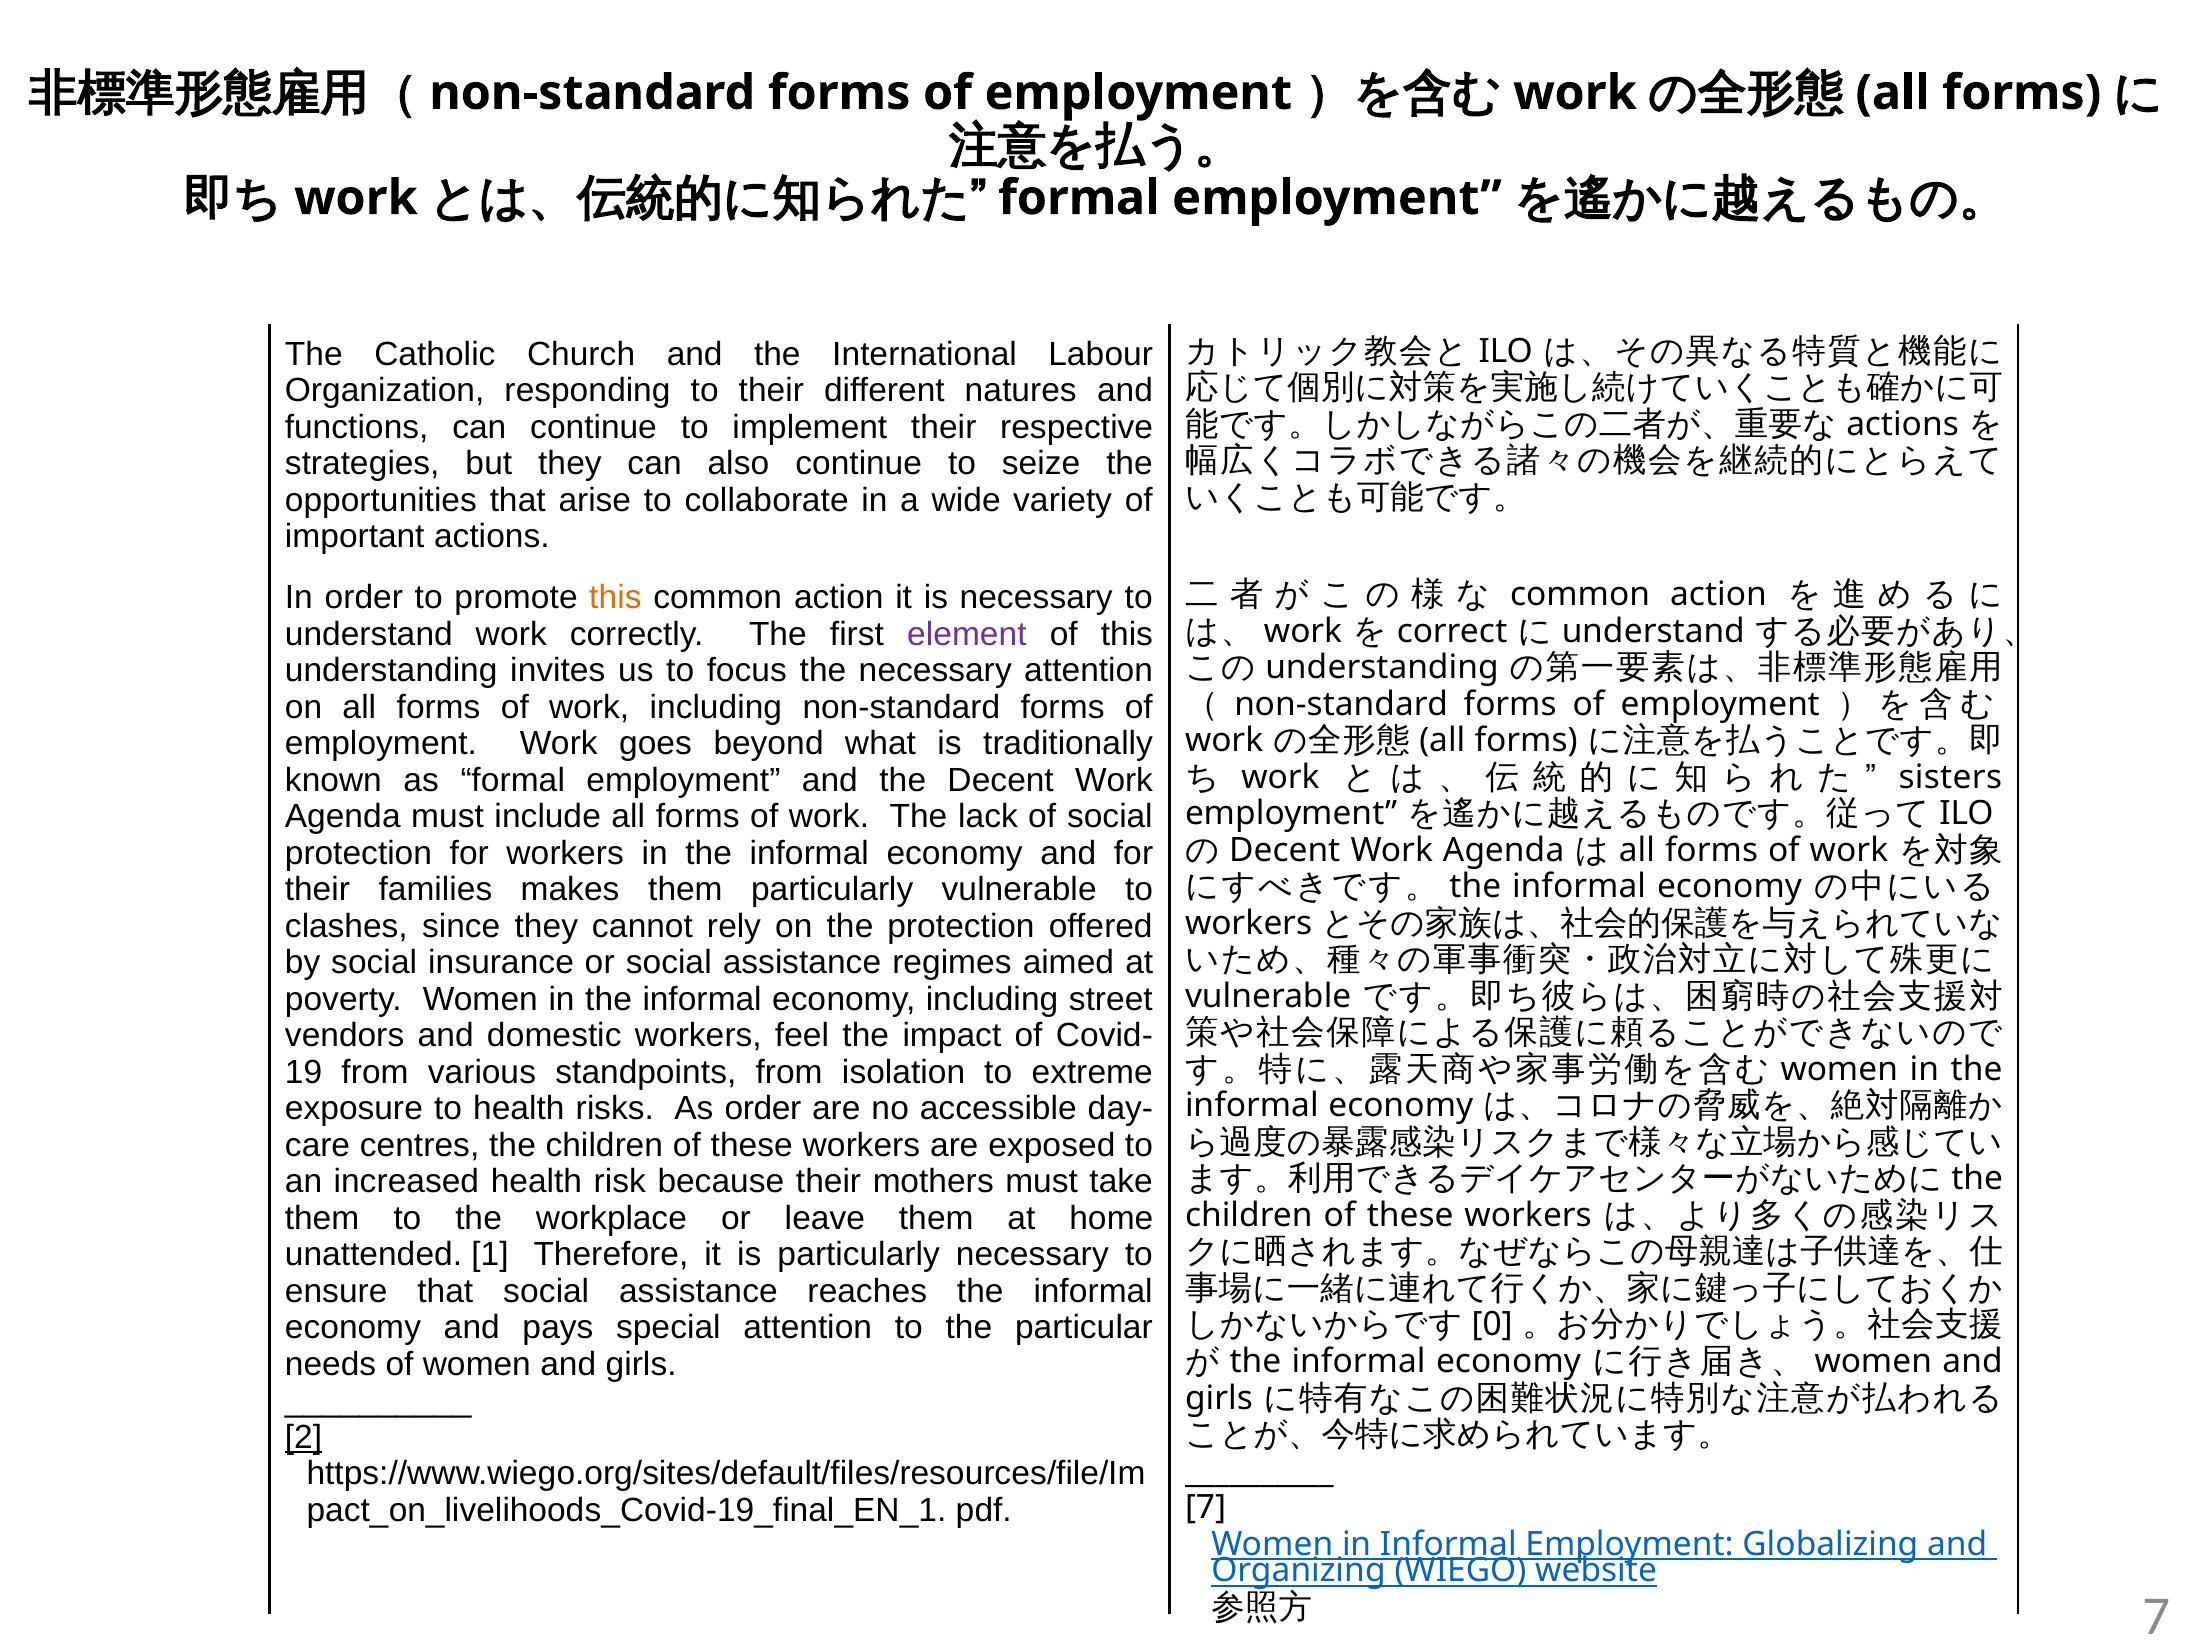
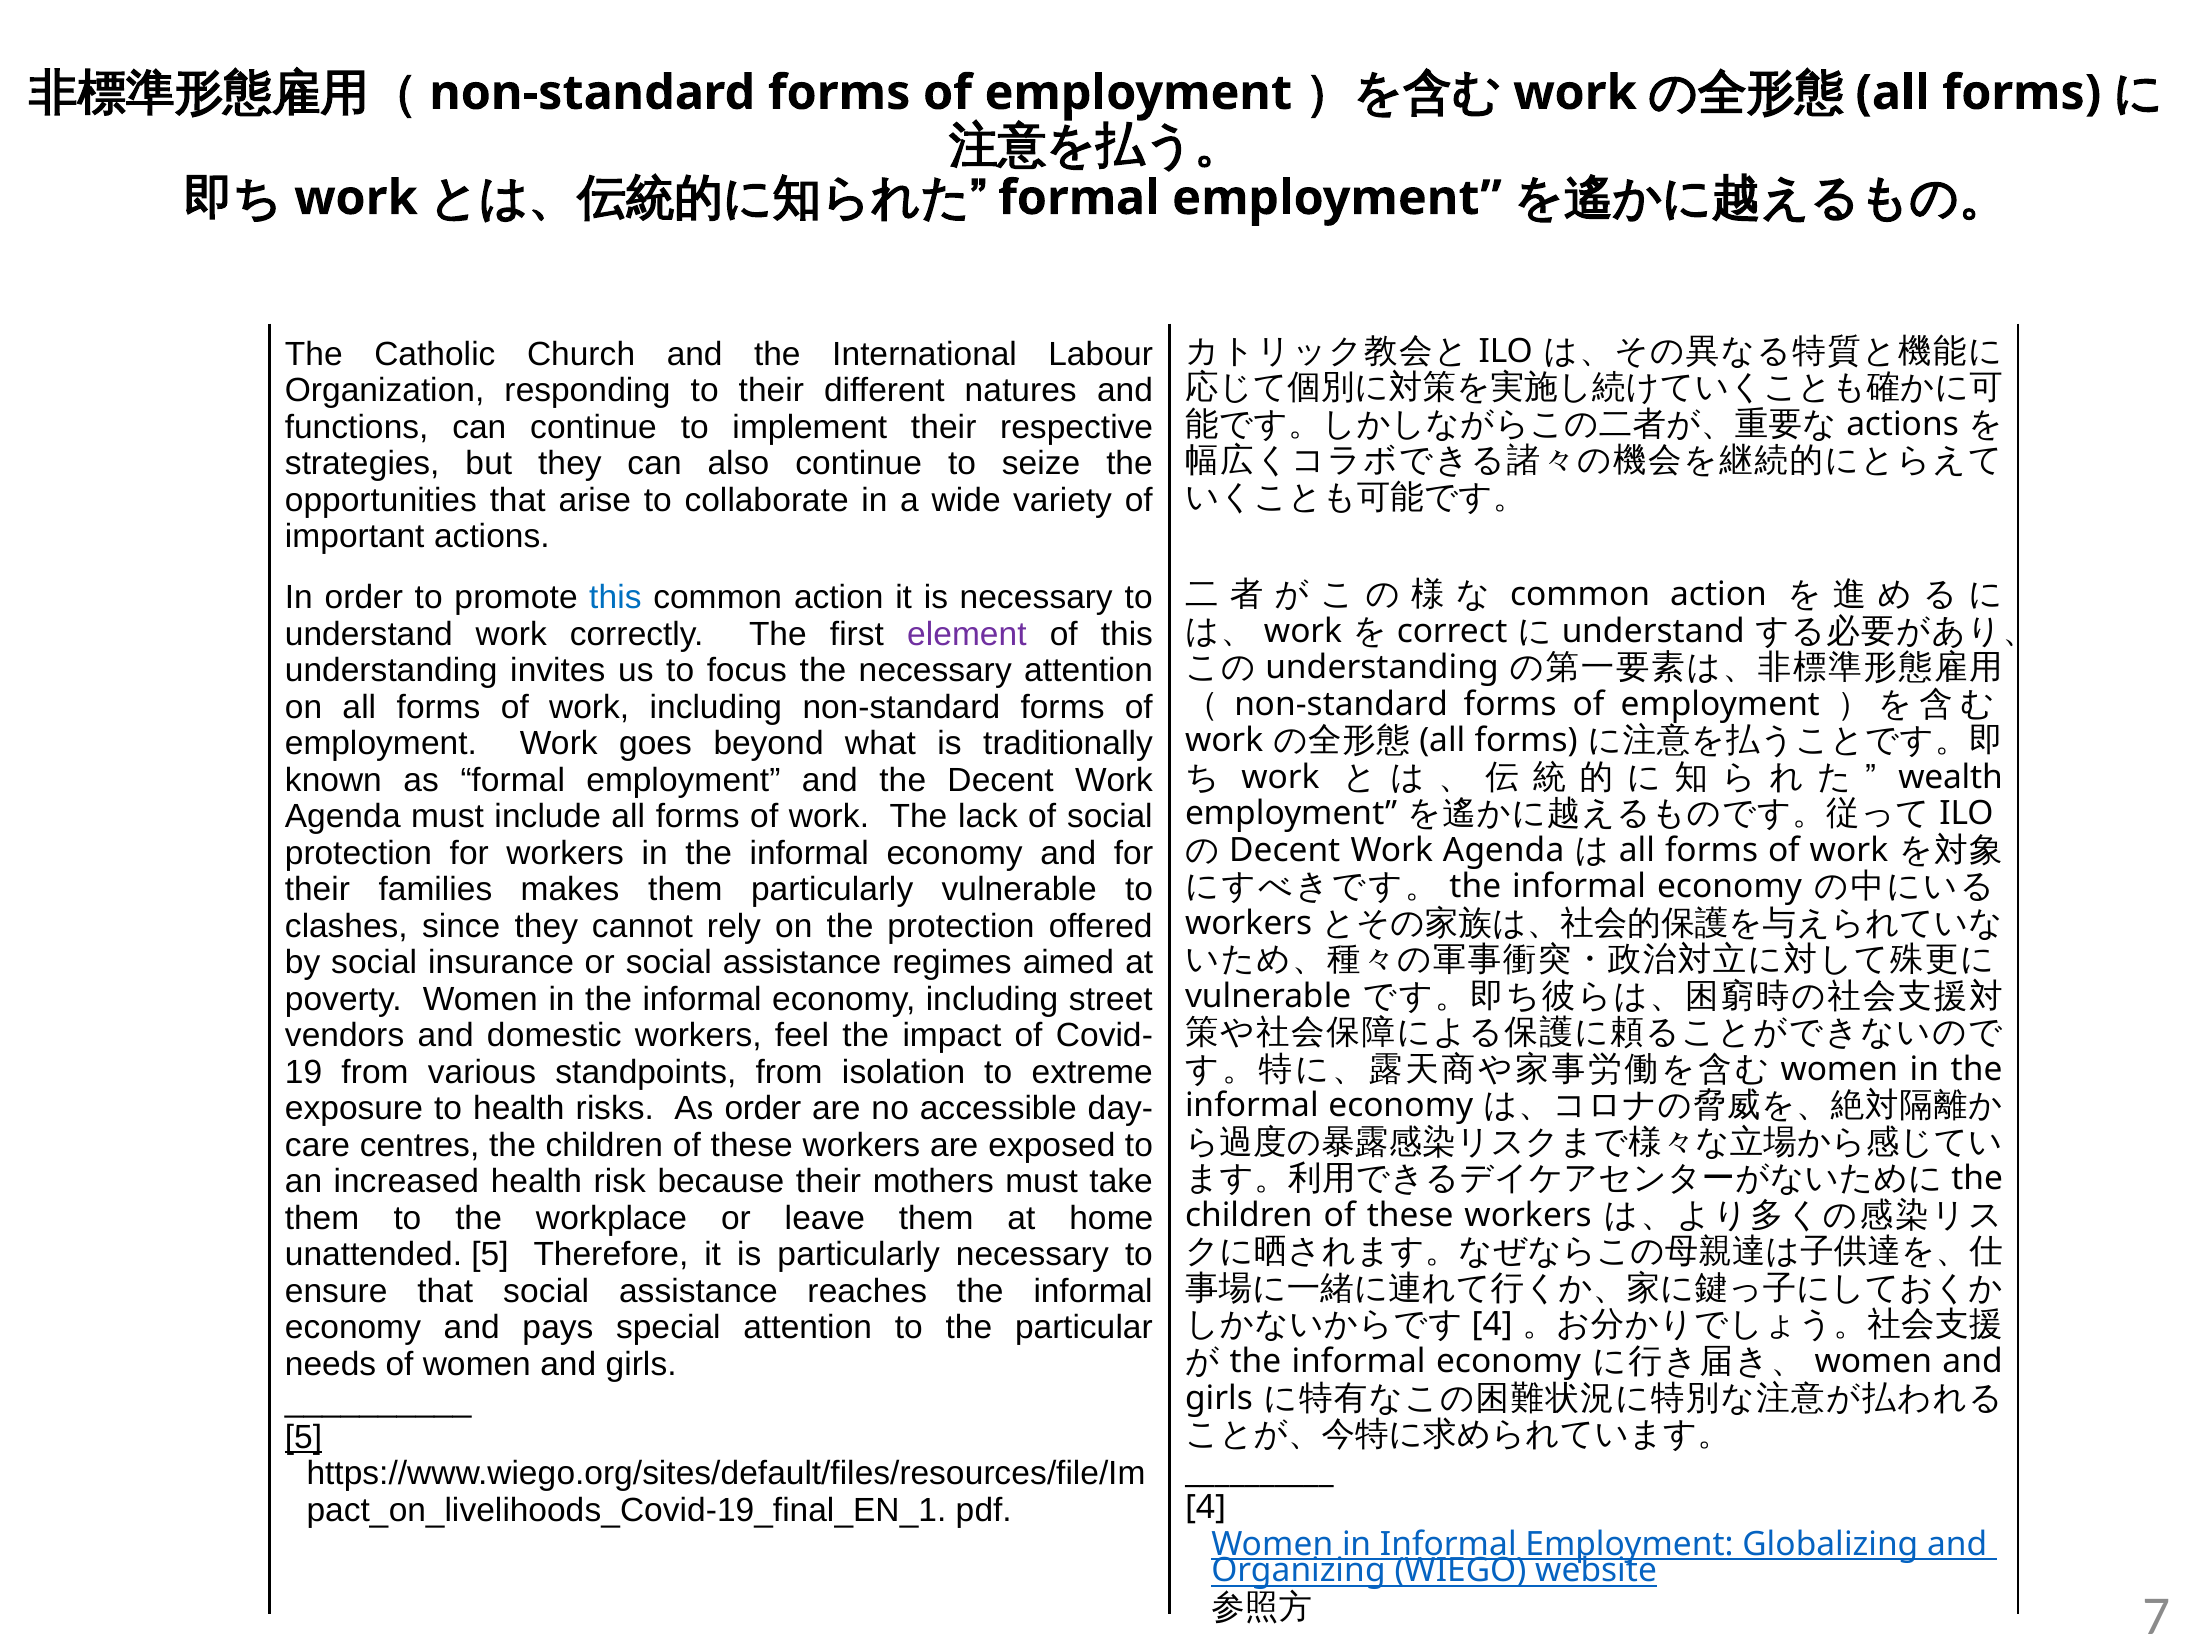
this colour: orange -> blue (615, 598)
sisters: sisters -> wealth (1951, 777)
unattended 1: 1 -> 5 (490, 1255)
0: 0 -> 4 (1492, 1325)
2: 2 -> 5 (303, 1437)
7: 7 -> 4 (1206, 1507)
